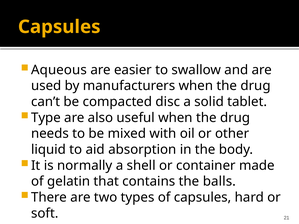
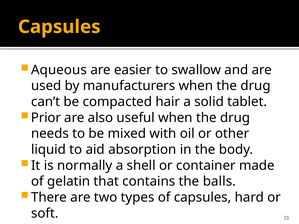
disc: disc -> hair (168, 102)
Type: Type -> Prior (46, 118)
